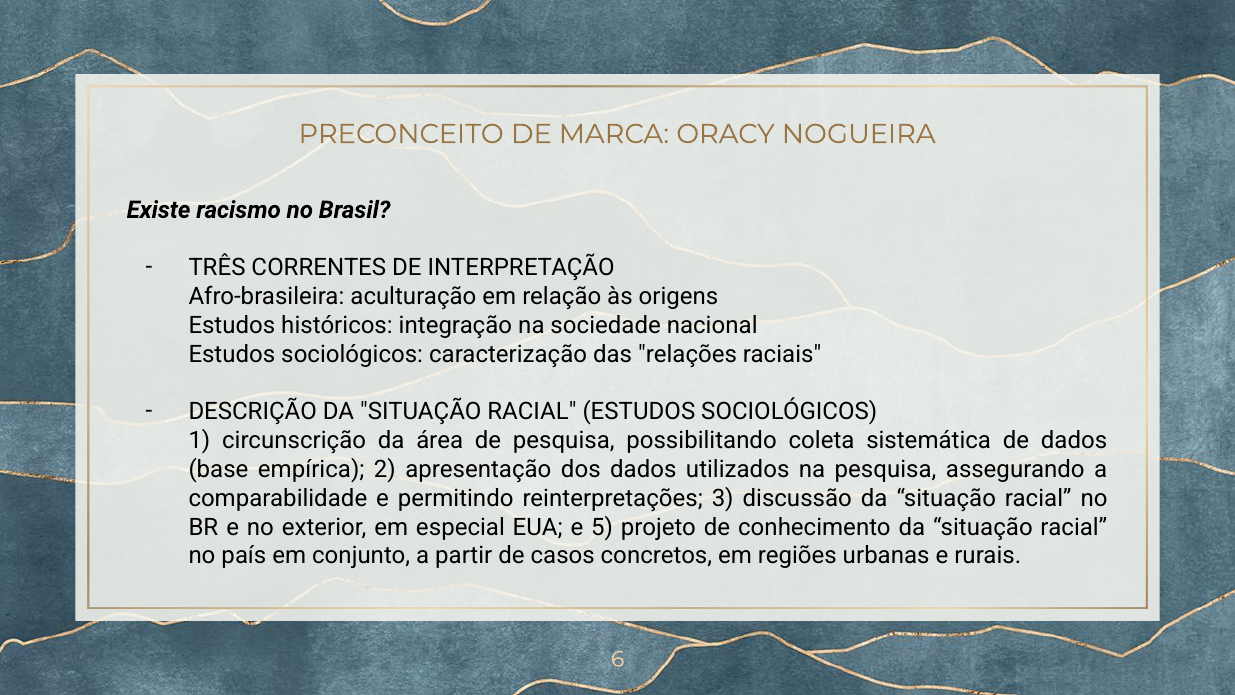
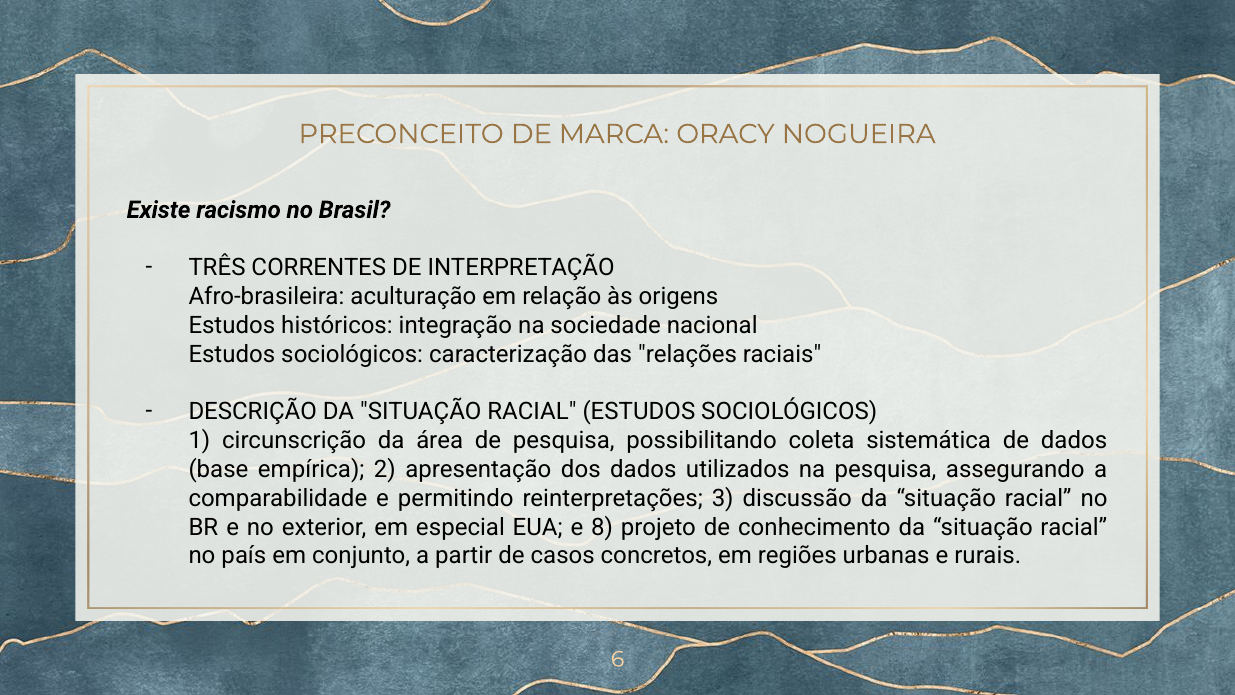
5: 5 -> 8 (602, 527)
